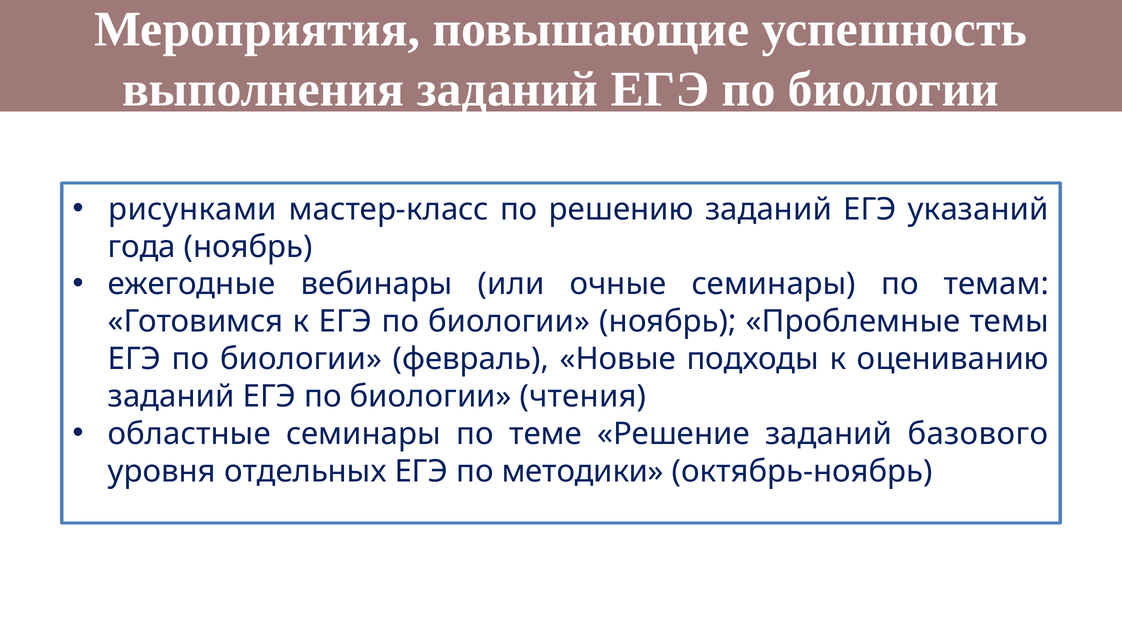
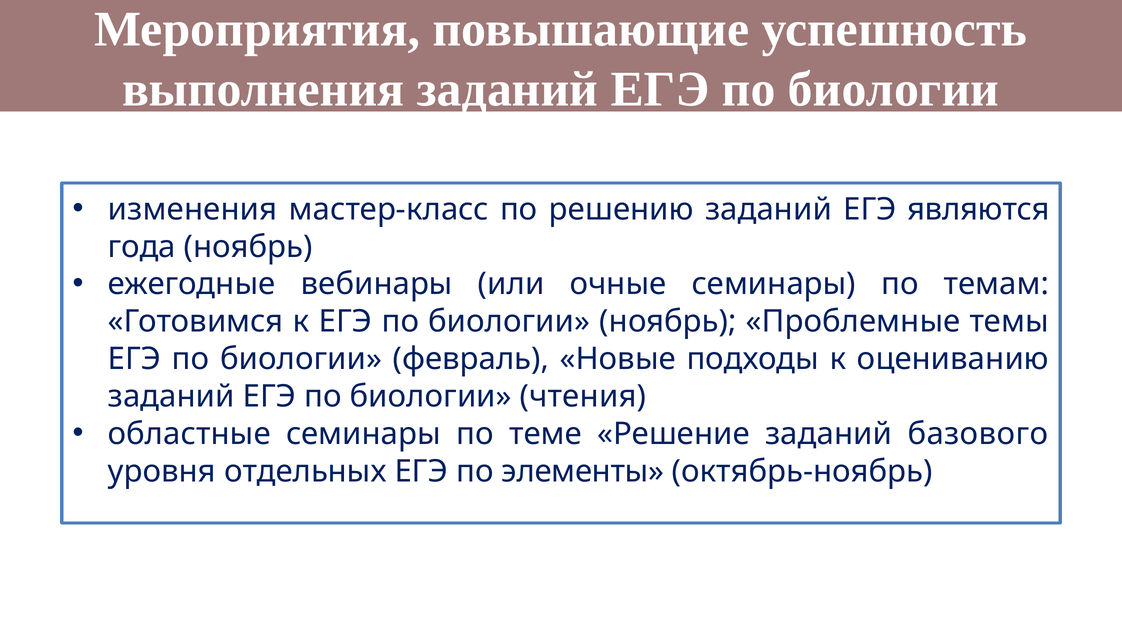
рисунками: рисунками -> изменения (193, 209)
указаний: указаний -> являются (979, 209)
методики: методики -> элементы (583, 471)
